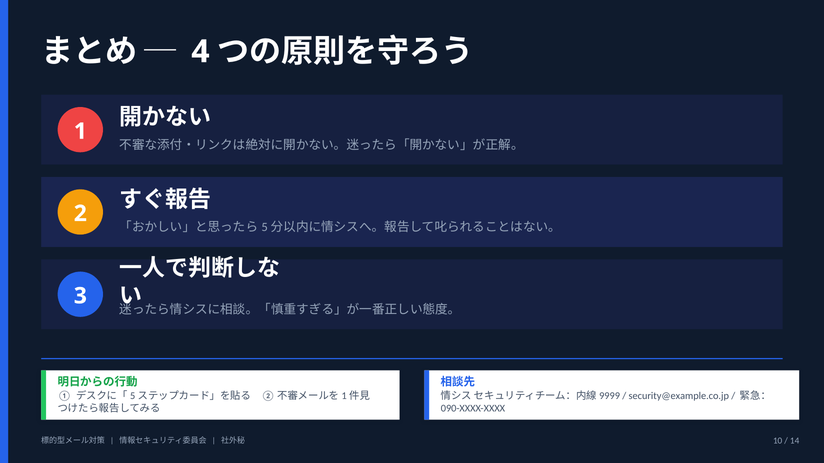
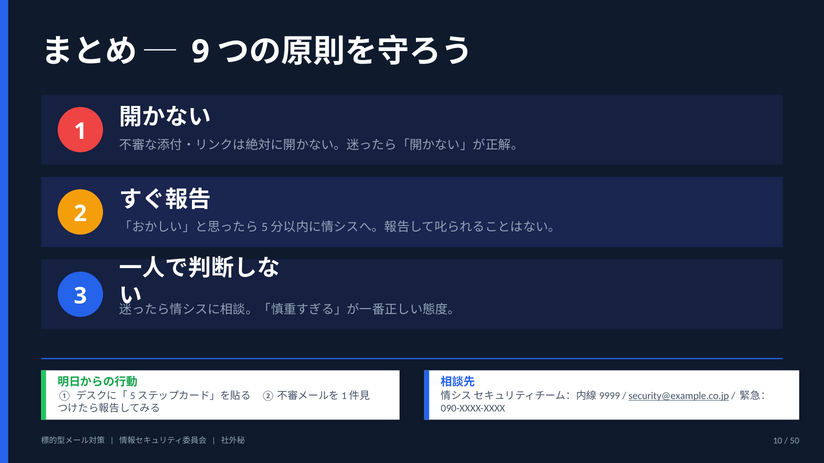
4: 4 -> 9 (200, 52)
security@example.co.jp underline: none -> present (679, 396)
14: 14 -> 50 (795, 441)
